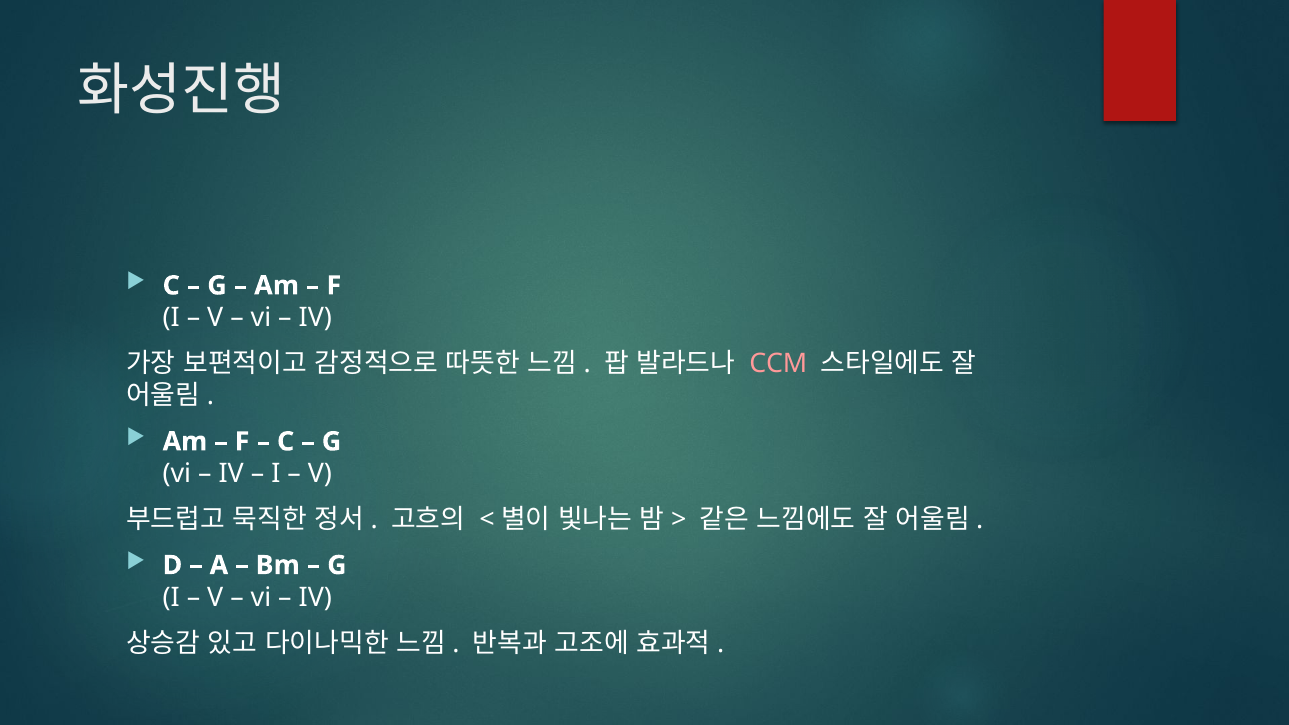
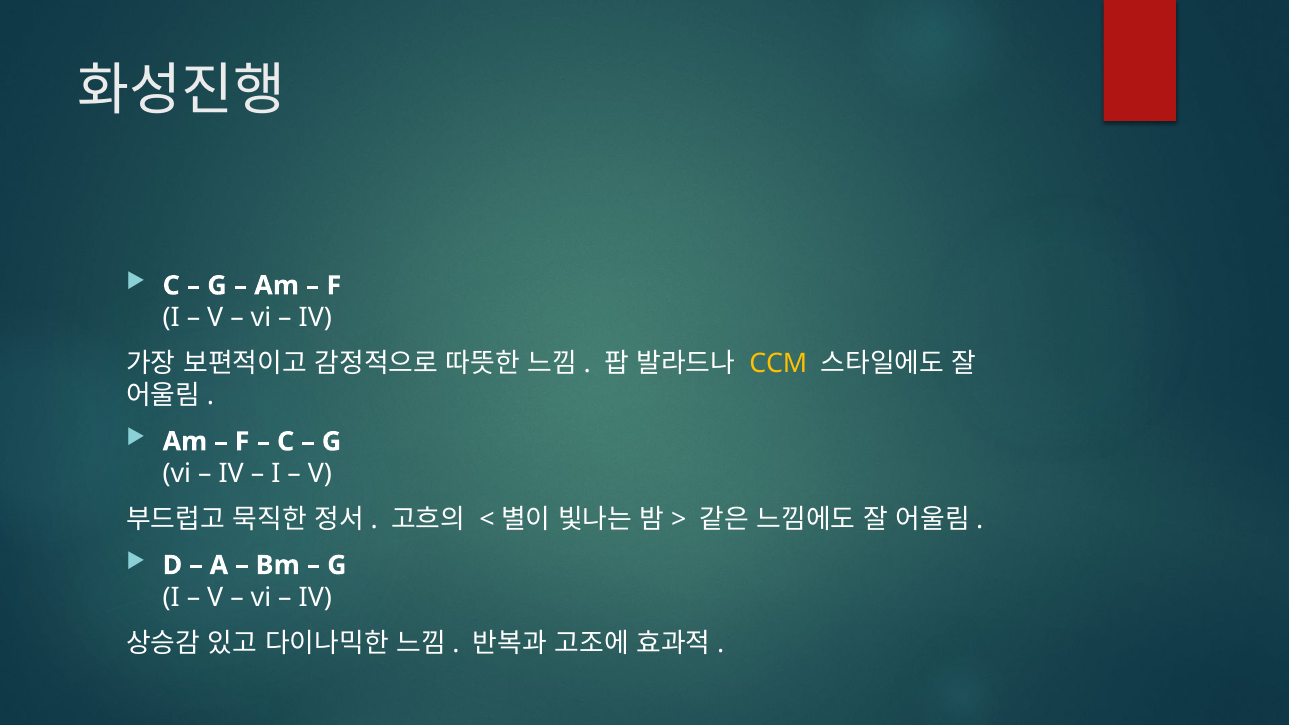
CCM colour: pink -> yellow (778, 364)
